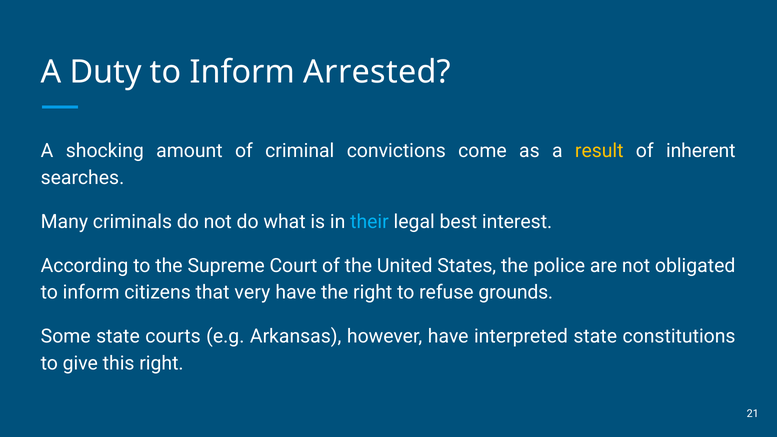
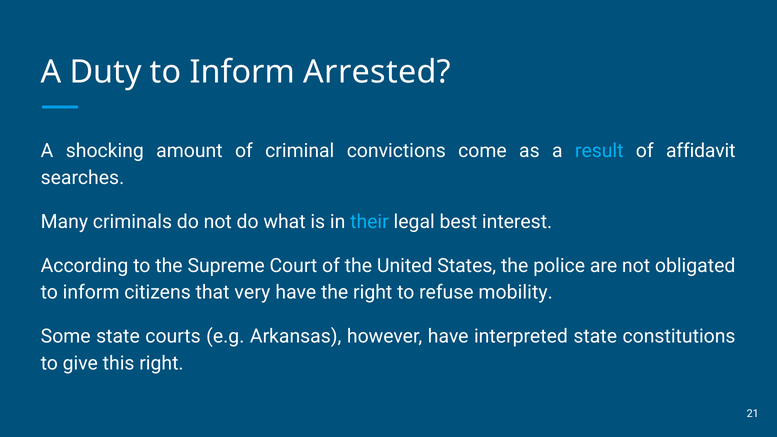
result colour: yellow -> light blue (599, 151)
inherent: inherent -> affidavit (701, 151)
grounds: grounds -> mobility (516, 293)
